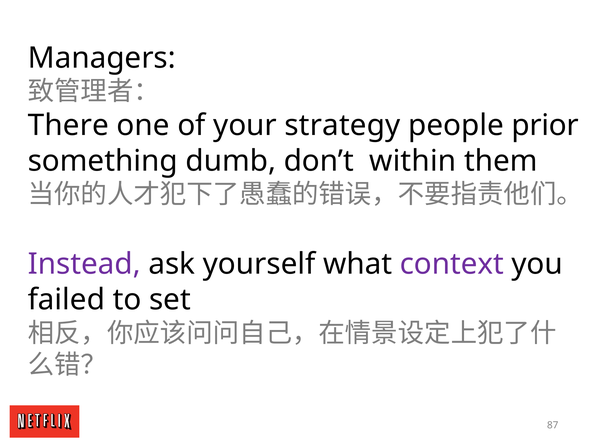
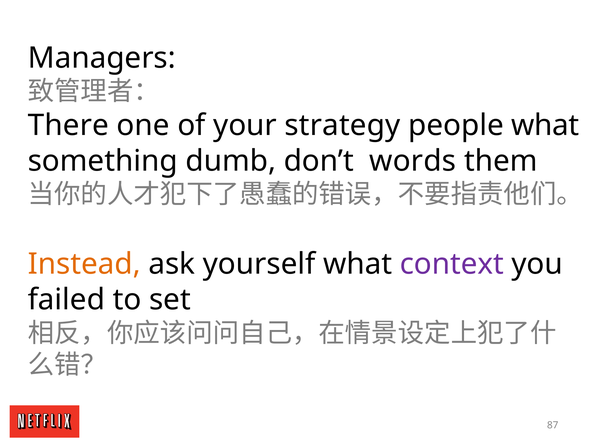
people prior: prior -> what (545, 125)
within: within -> words (413, 161)
Instead colour: purple -> orange (84, 264)
